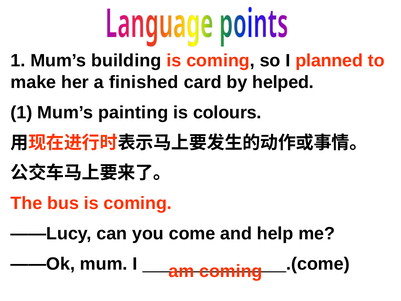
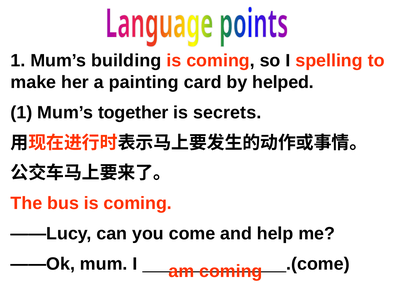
planned: planned -> spelling (329, 61)
finished: finished -> painting (144, 82)
painting: painting -> together (133, 112)
colours: colours -> secrets (227, 112)
